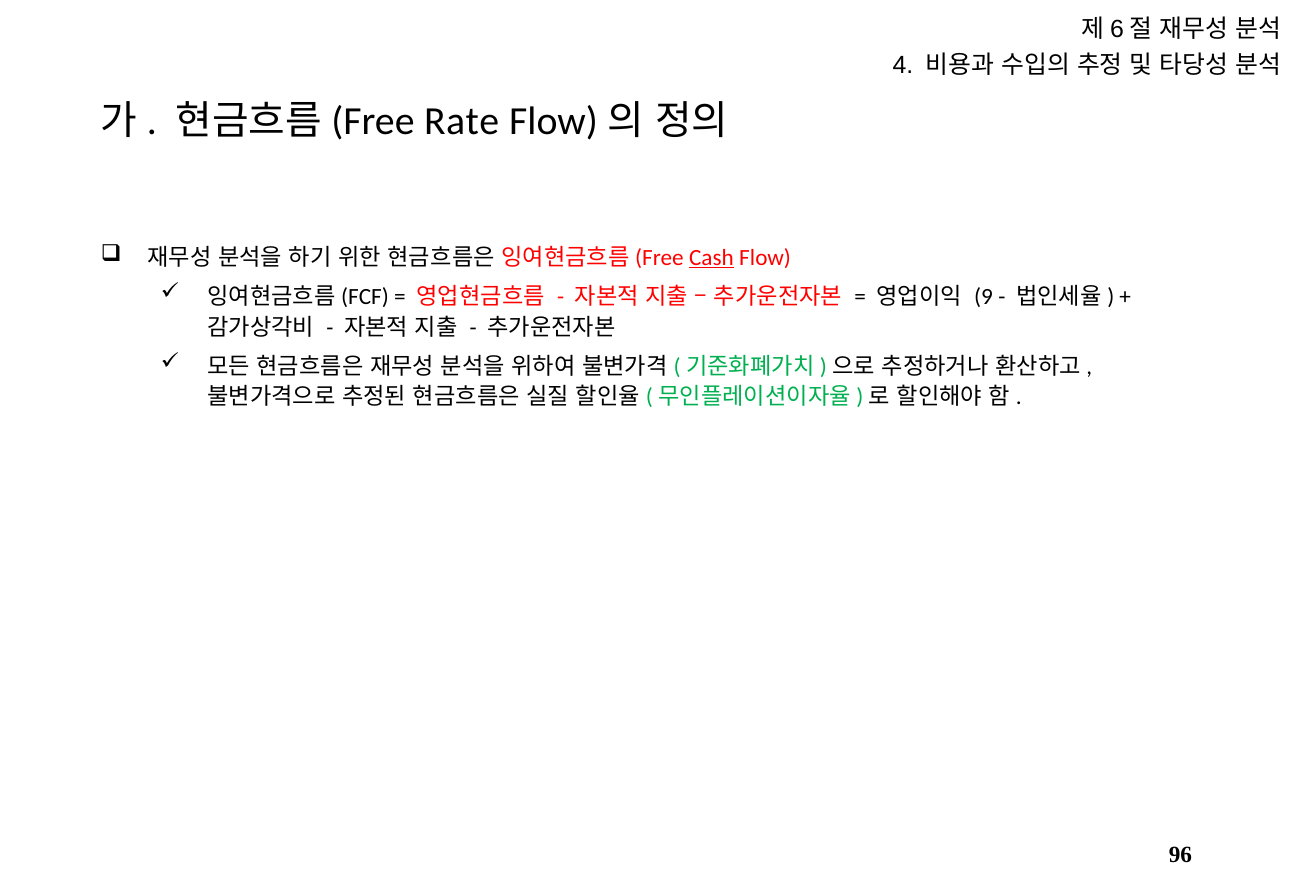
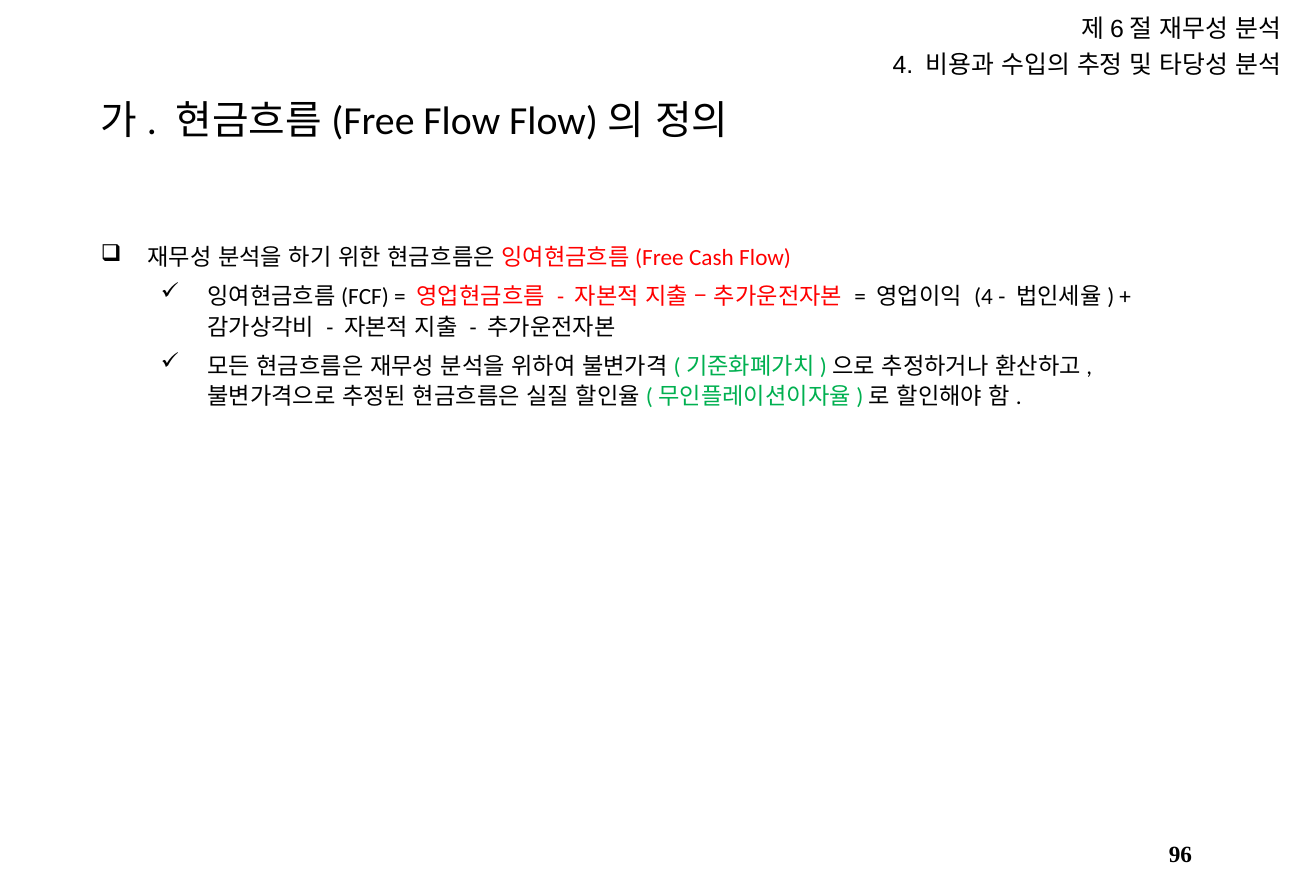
Rate: Rate -> Flow (462, 122)
Cash underline: present -> none (712, 258)
9: 9 -> 4 (984, 297)
